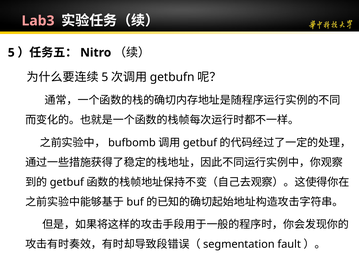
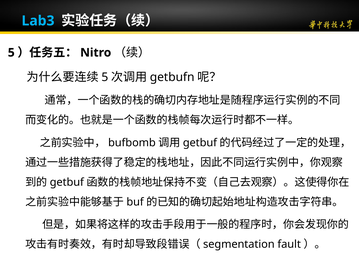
Lab3 colour: pink -> light blue (38, 21)
